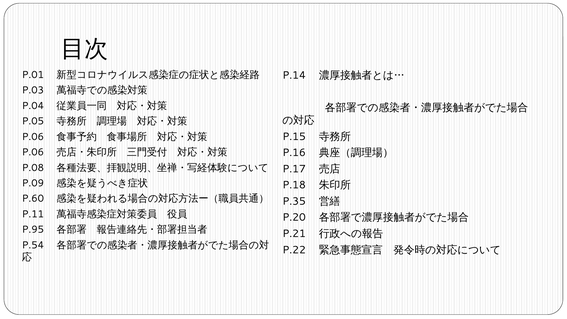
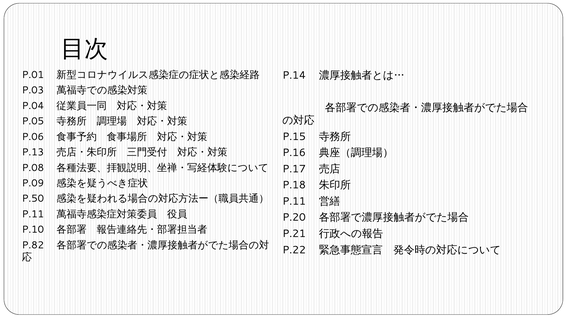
P.06: P.06 -> P.13 (33, 152)
P.60: P.60 -> P.50 (33, 199)
P.35: P.35 -> P.11 (294, 201)
P.95: P.95 -> P.10 (33, 230)
P.54: P.54 -> P.82 (33, 245)
